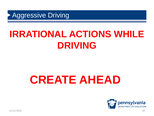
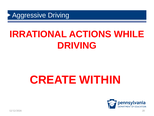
AHEAD: AHEAD -> WITHIN (100, 80)
